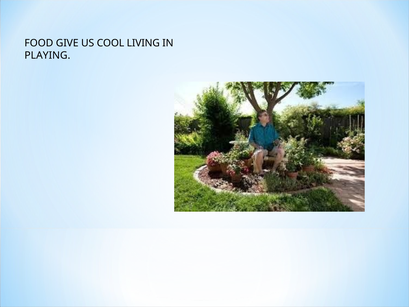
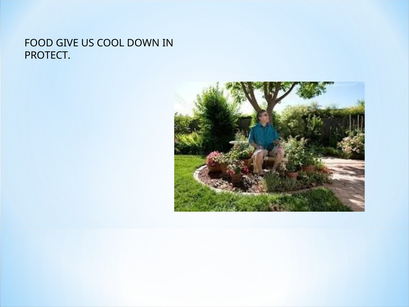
LIVING: LIVING -> DOWN (143, 43)
PLAYING: PLAYING -> PROTECT (48, 55)
